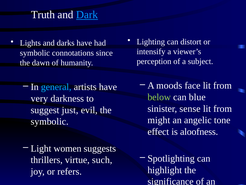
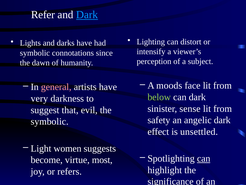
Truth: Truth -> Refer (43, 15)
general colour: light blue -> pink (56, 87)
can blue: blue -> dark (197, 97)
just: just -> that (70, 110)
might: might -> safety (159, 120)
angelic tone: tone -> dark (222, 120)
aloofness: aloofness -> unsettled (199, 131)
can underline: none -> present (204, 158)
thrillers: thrillers -> become (47, 160)
such: such -> most (102, 160)
